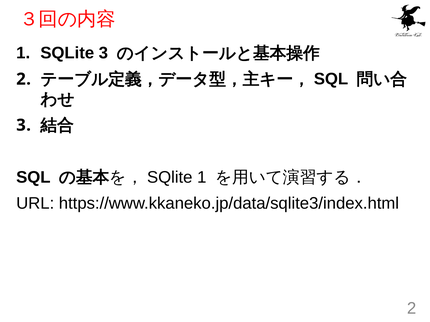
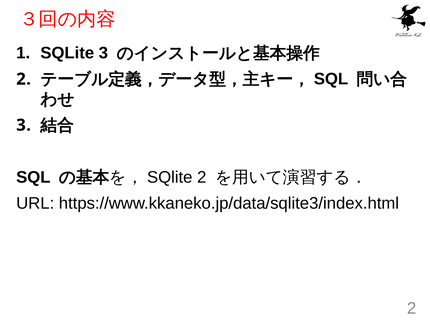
1: 1 -> 2 (202, 177)
